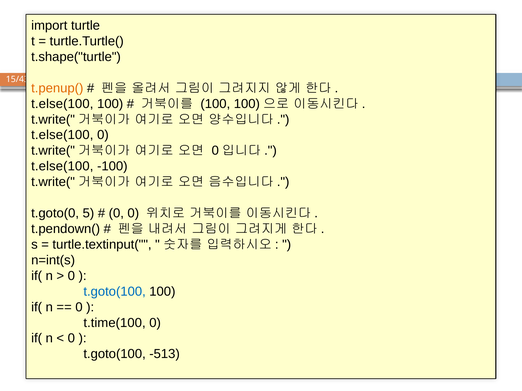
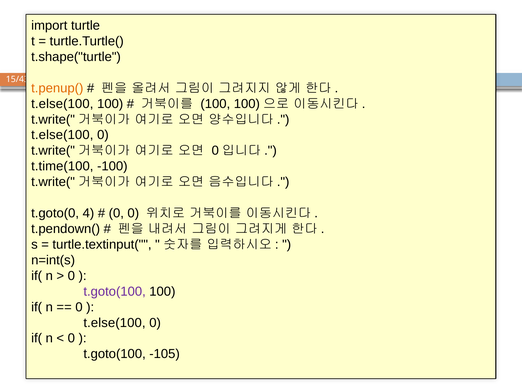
t.else(100: t.else(100 -> t.time(100 (62, 167)
5: 5 -> 4 (88, 213)
t.goto(100 colour: blue -> purple (115, 292)
t.time(100: t.time(100 -> t.else(100 (114, 323)
-513: -513 -> -105 (165, 354)
